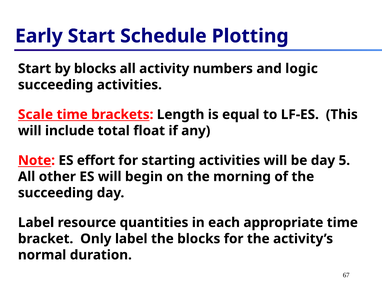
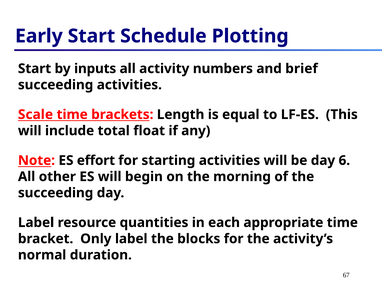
by blocks: blocks -> inputs (95, 69)
logic: logic -> brief (302, 69)
5: 5 -> 6 (344, 161)
